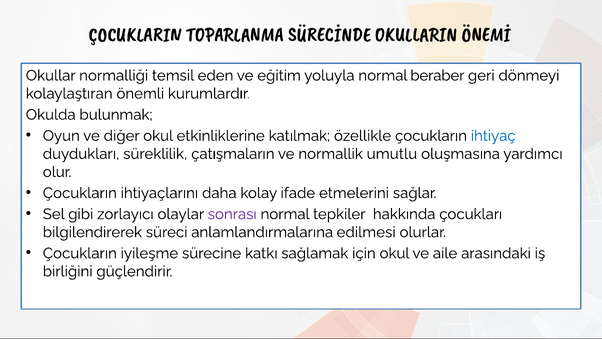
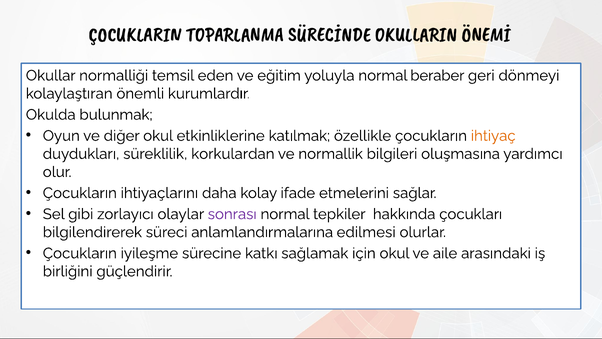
ihtiyaç colour: blue -> orange (493, 136)
çatışmaların: çatışmaların -> korkulardan (233, 154)
umutlu: umutlu -> bilgileri (392, 154)
